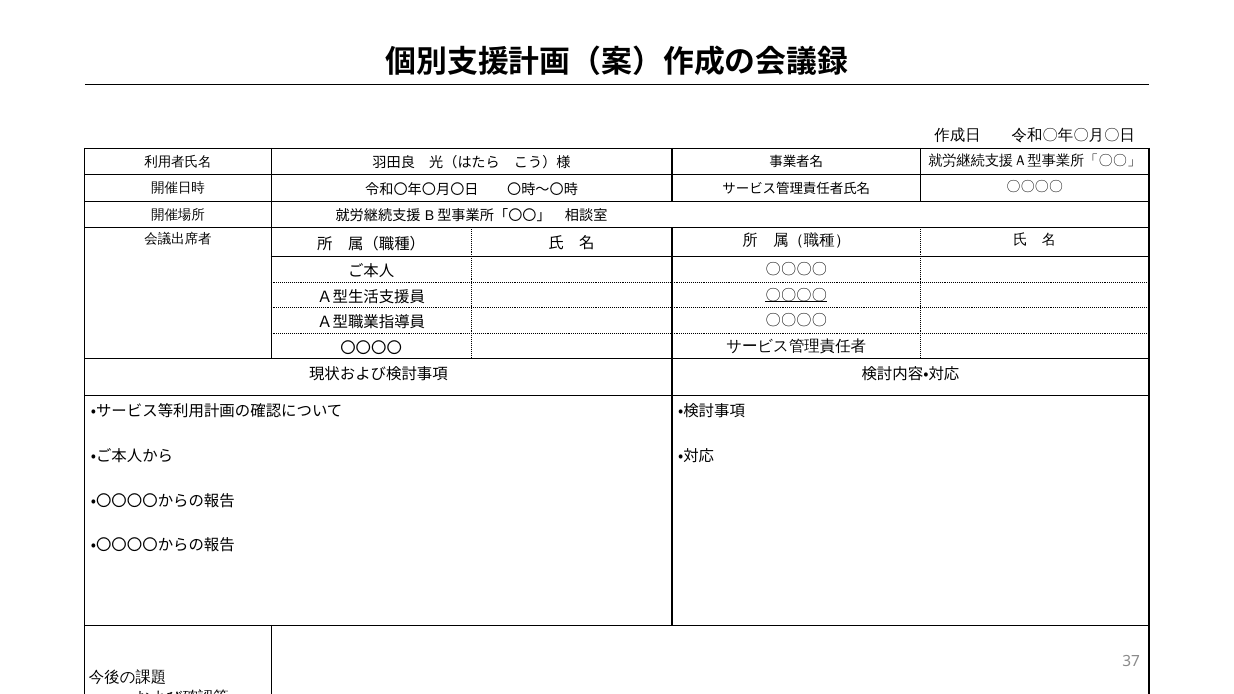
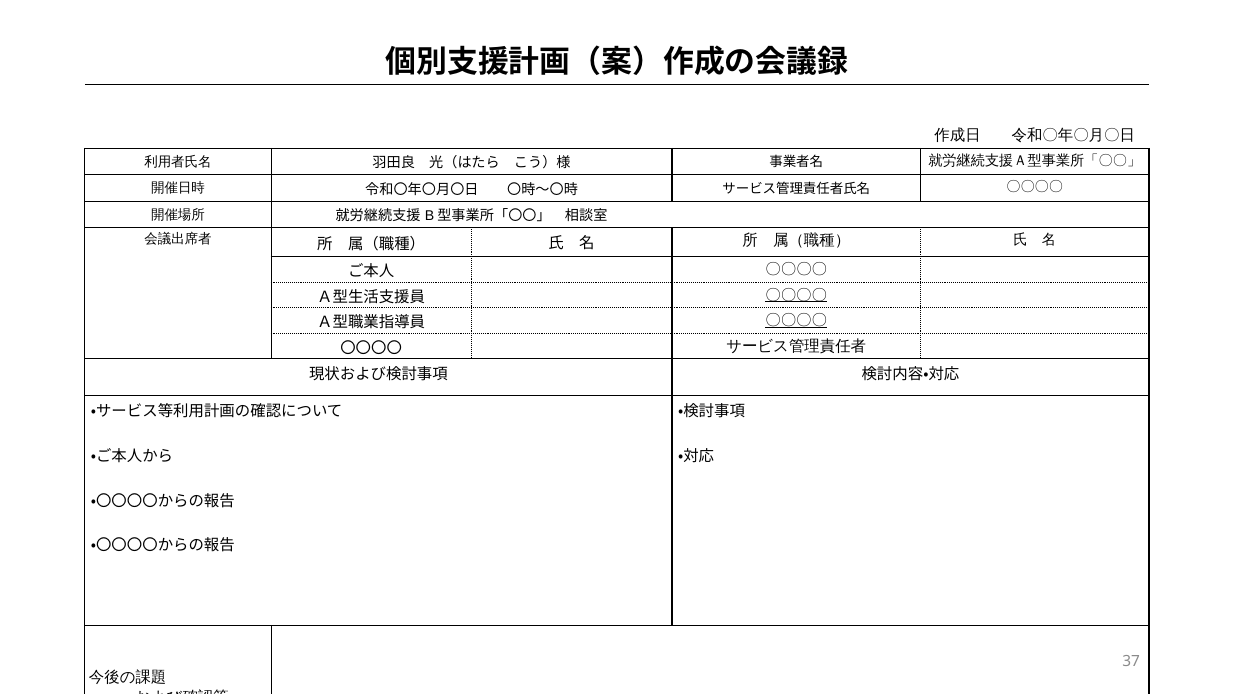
〇〇〇〇 underline: none -> present (796, 321)
